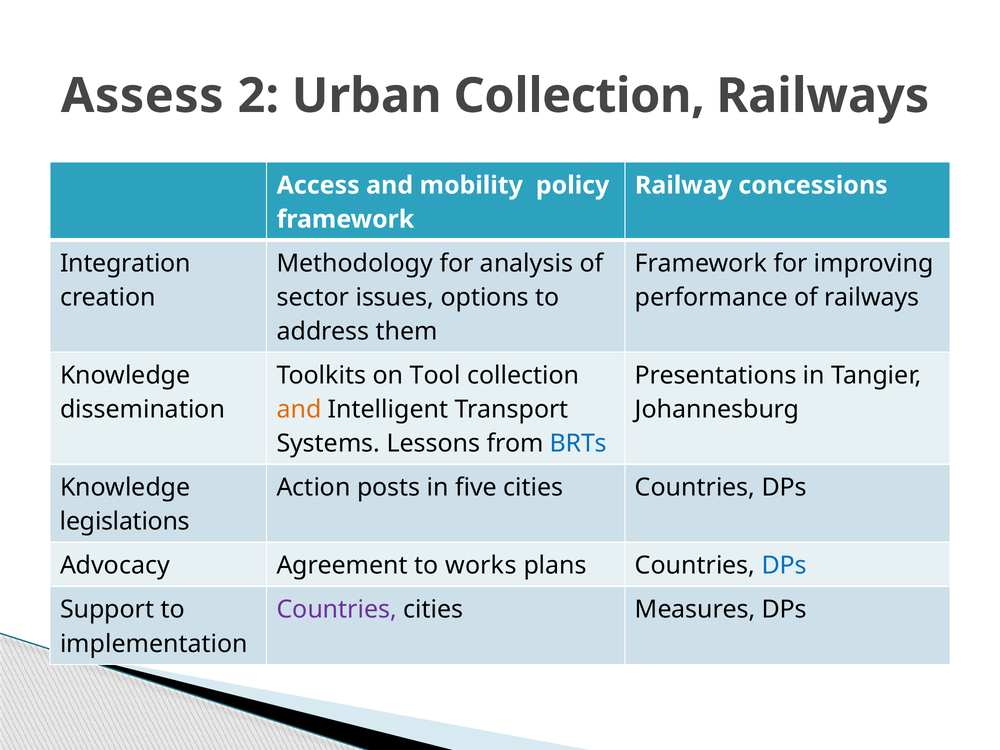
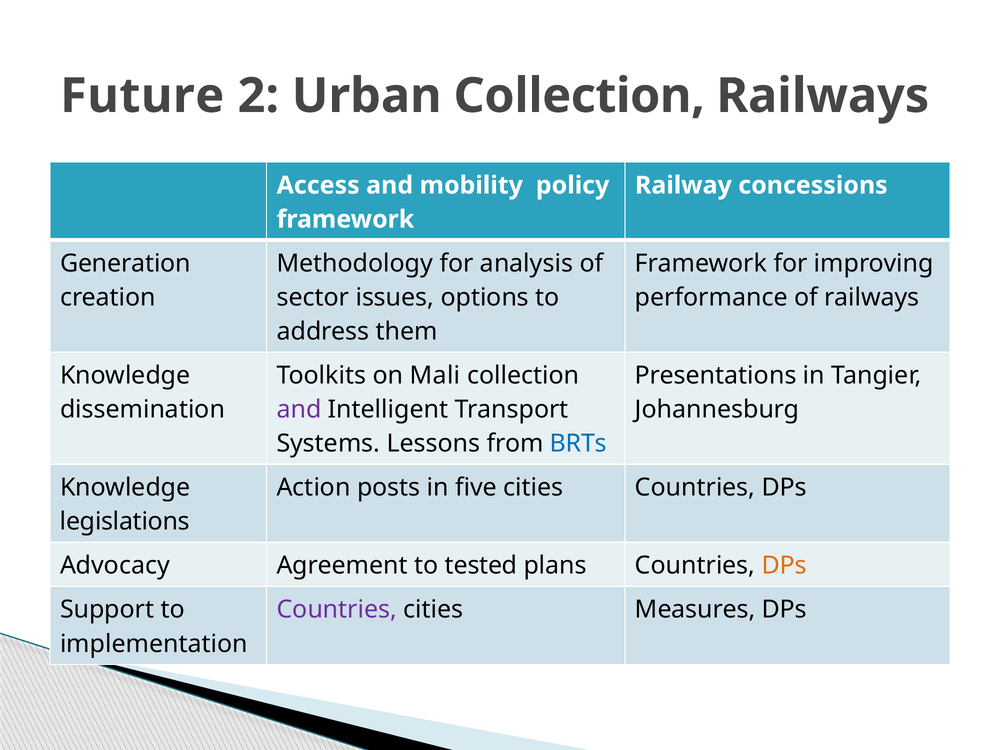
Assess: Assess -> Future (142, 96)
Integration: Integration -> Generation (125, 263)
Tool: Tool -> Mali (435, 376)
and colour: orange -> purple (299, 410)
works: works -> tested (481, 566)
DPs colour: blue -> orange (784, 566)
